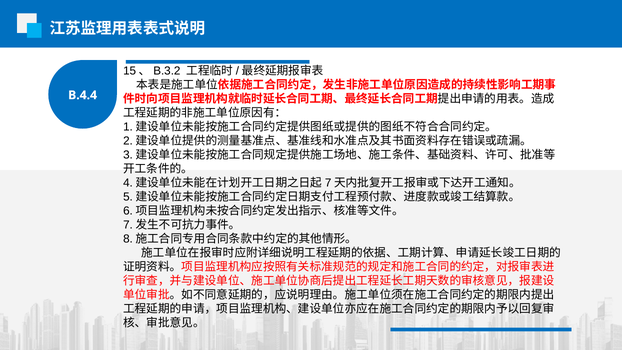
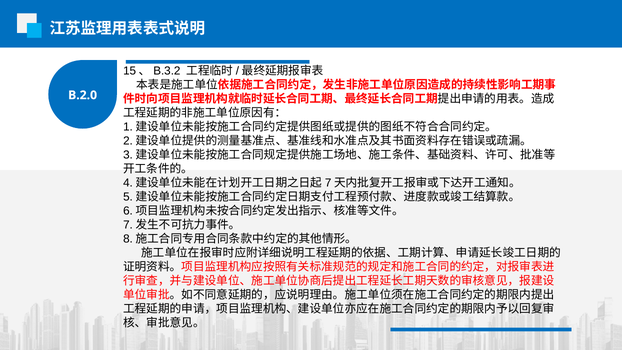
B.4.4: B.4.4 -> B.2.0 (83, 95)
